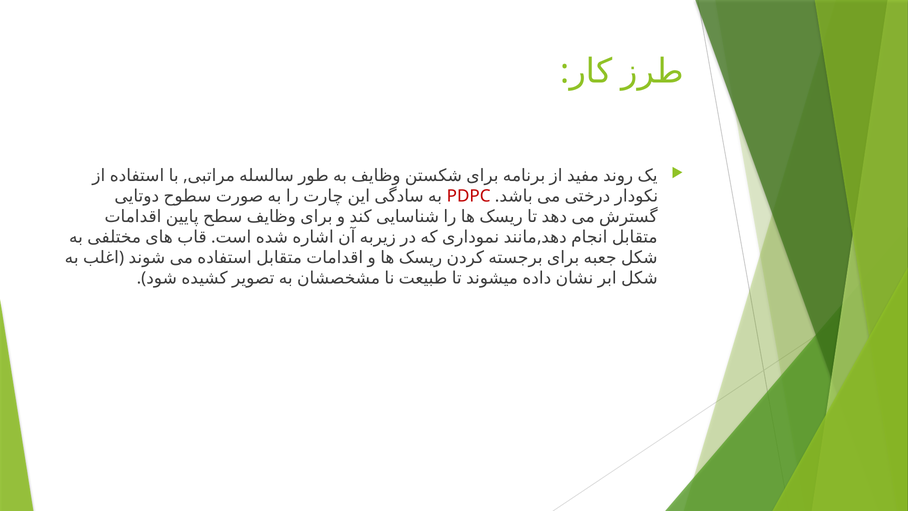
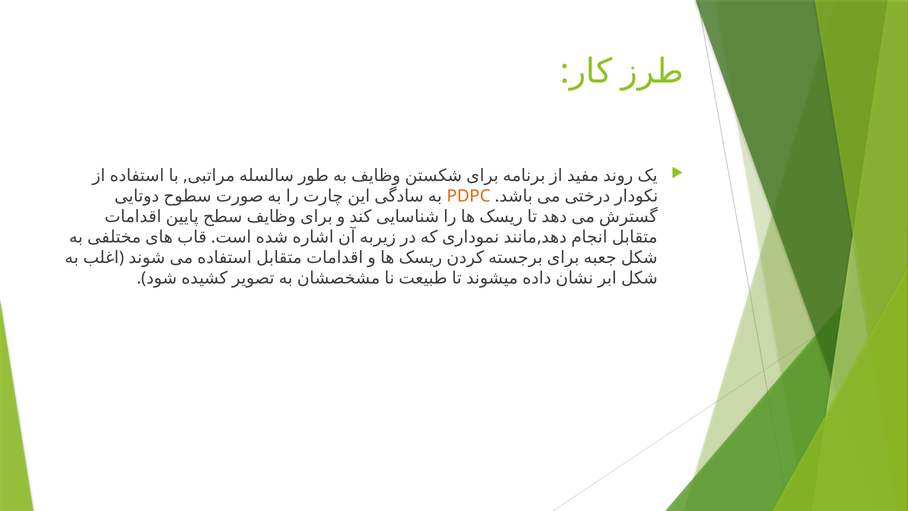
PDPC colour: red -> orange (469, 196)
